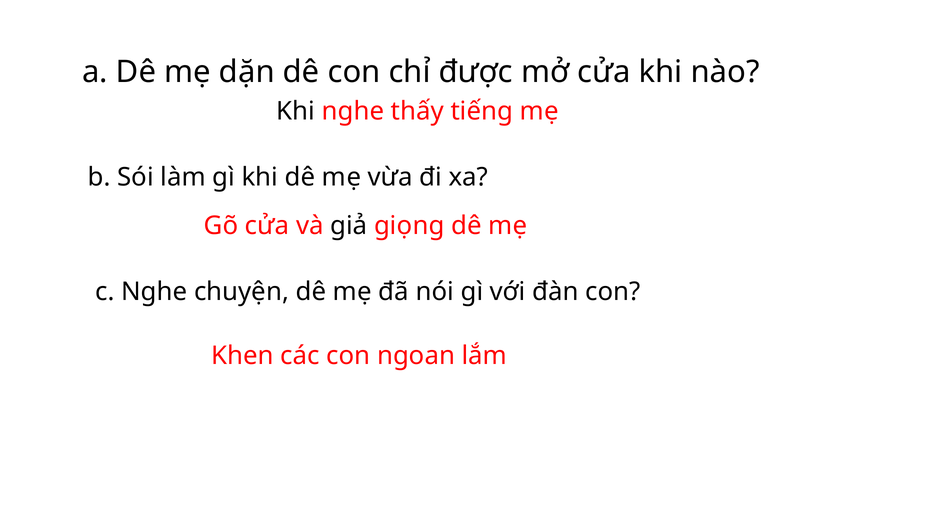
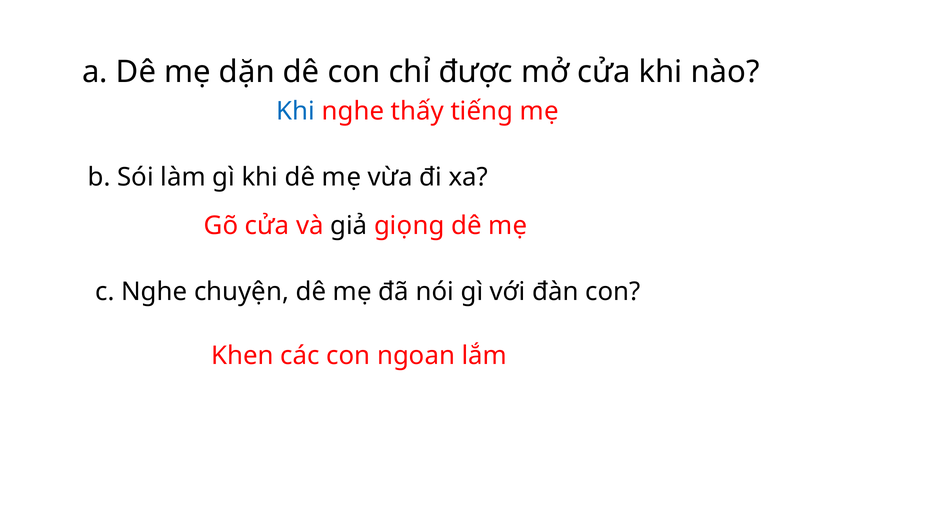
Khi colour: black -> blue (296, 111)
